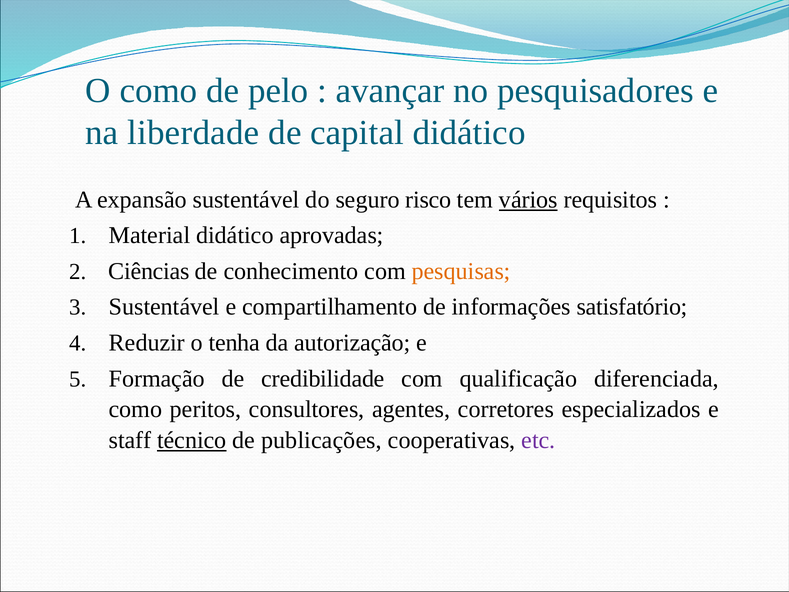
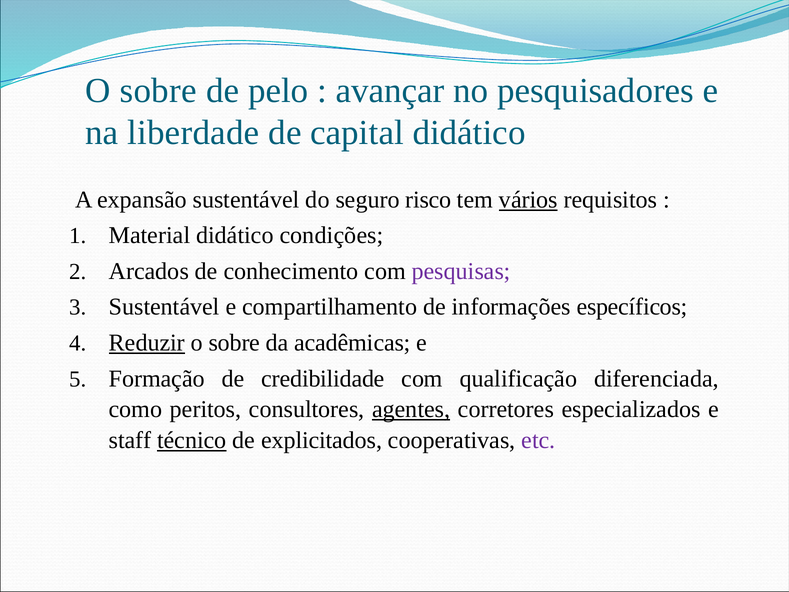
como: como -> sobre (158, 90)
aprovadas: aprovadas -> condições (332, 235)
Ciências: Ciências -> Arcados (149, 271)
pesquisas colour: orange -> purple (461, 271)
satisfatório: satisfatório -> específicos (632, 307)
Reduzir underline: none -> present (147, 343)
tenha: tenha -> sobre (234, 343)
autorização: autorização -> acadêmicas (352, 343)
agentes underline: none -> present (411, 409)
publicações: publicações -> explicitados (322, 440)
